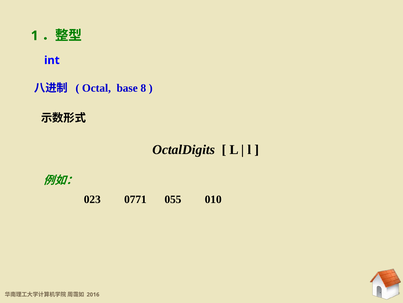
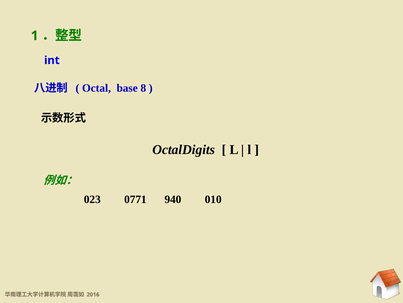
055: 055 -> 940 (173, 199)
